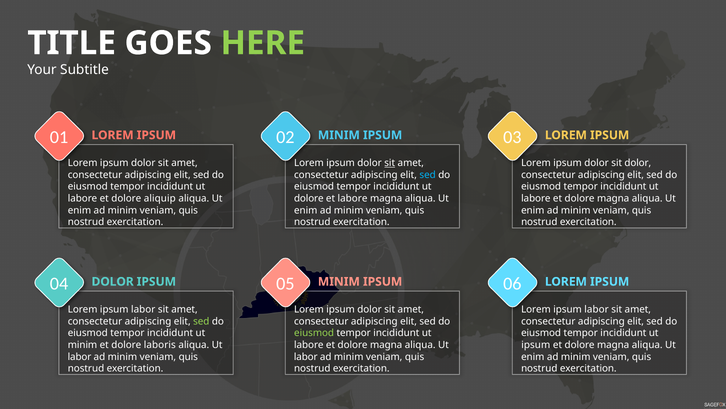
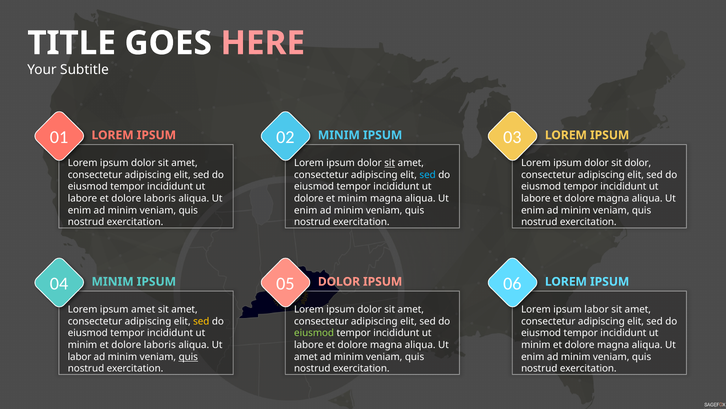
HERE colour: light green -> pink (263, 43)
labore et dolore aliquip: aliquip -> laboris (160, 198)
et labore: labore -> minim (353, 198)
04 MINIM: MINIM -> DOLOR (339, 281)
DOLOR: DOLOR -> MINIM (113, 281)
labor: labor -> amet (143, 309)
sed colour: light green -> yellow (201, 321)
ipsum: ipsum -> minim (536, 344)
quis underline: none -> present (188, 356)
labor: labor -> amet (306, 356)
